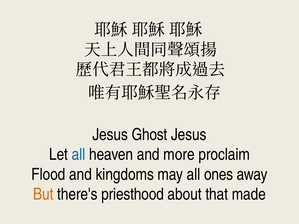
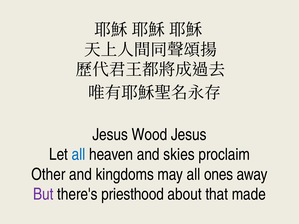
Ghost: Ghost -> Wood (149, 135)
more: more -> skies (179, 155)
Flood: Flood -> Other (48, 175)
But colour: orange -> purple (43, 194)
